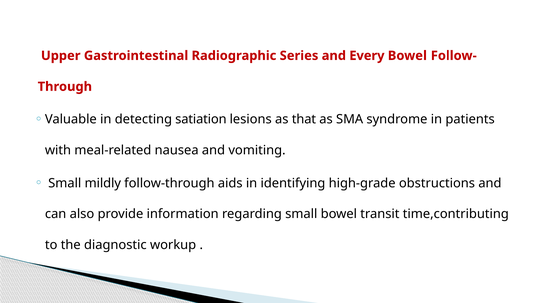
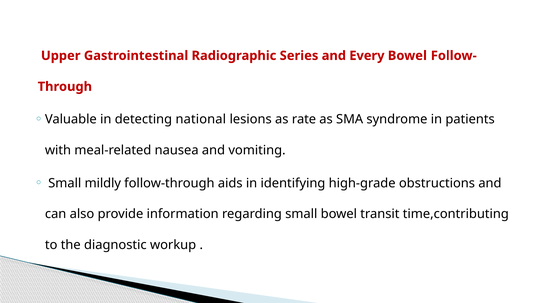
satiation: satiation -> national (201, 119)
that: that -> rate (304, 119)
